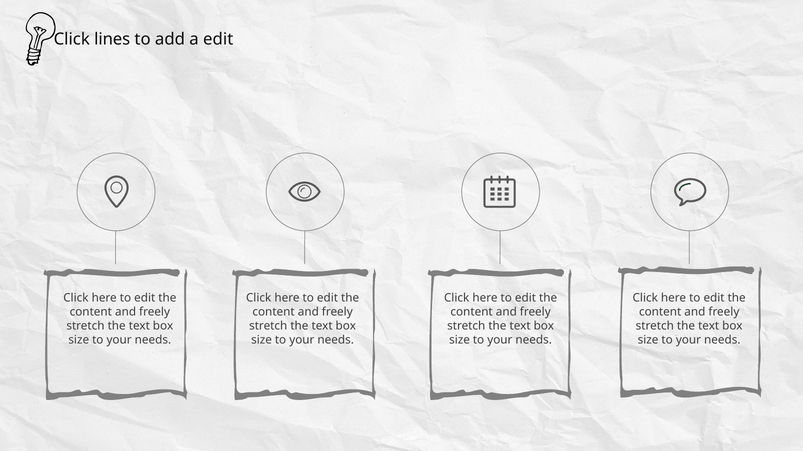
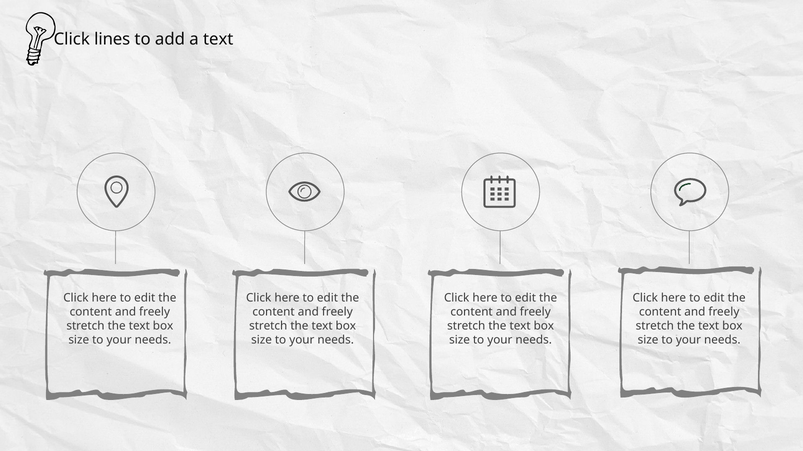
a edit: edit -> text (218, 39)
